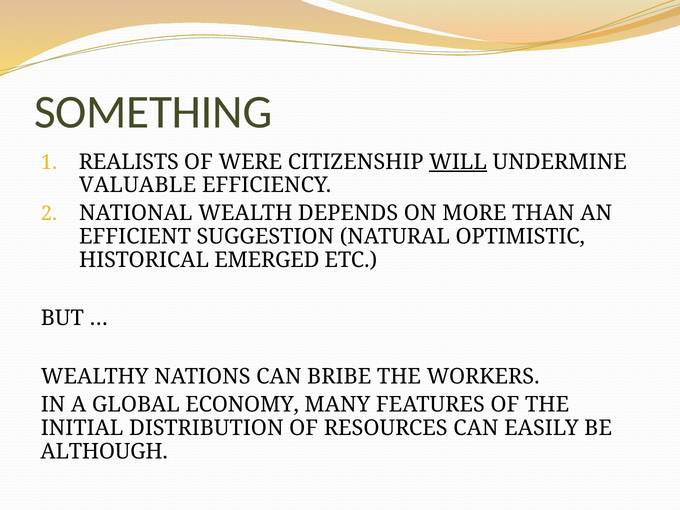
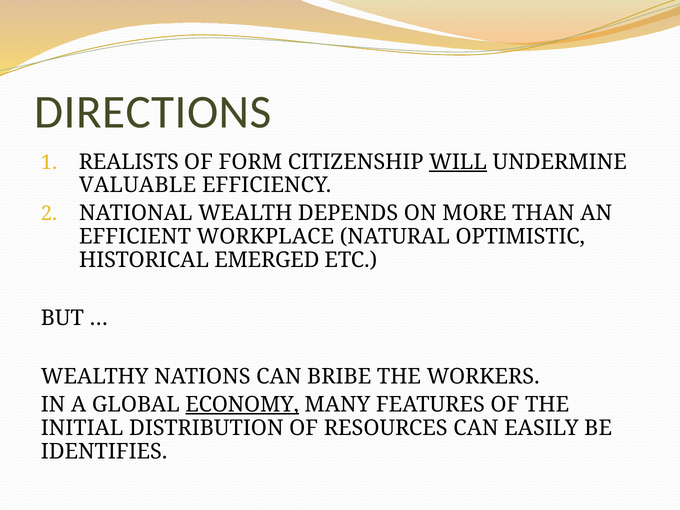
SOMETHING: SOMETHING -> DIRECTIONS (153, 112)
WERE: WERE -> FORM (250, 162)
SUGGESTION: SUGGESTION -> WORKPLACE (265, 237)
ECONOMY underline: none -> present (242, 404)
ALTHOUGH: ALTHOUGH -> IDENTIFIES (104, 451)
